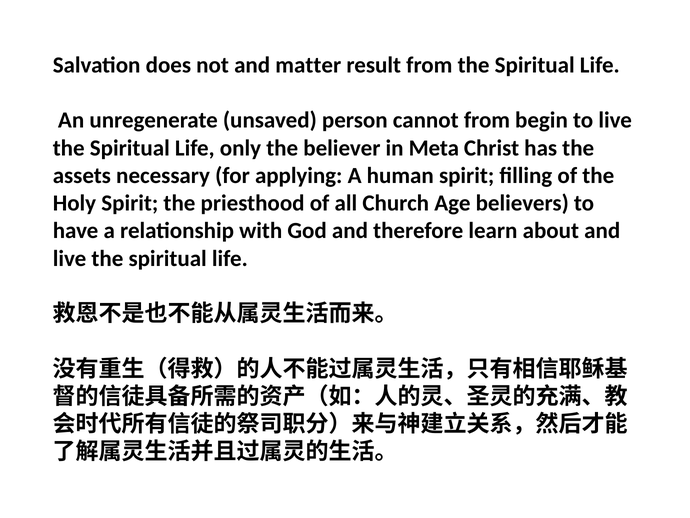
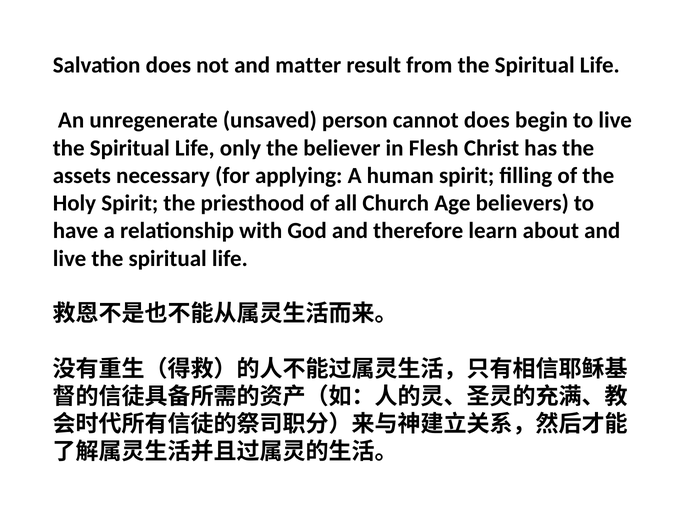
cannot from: from -> does (487, 120)
Meta: Meta -> Flesh (434, 148)
